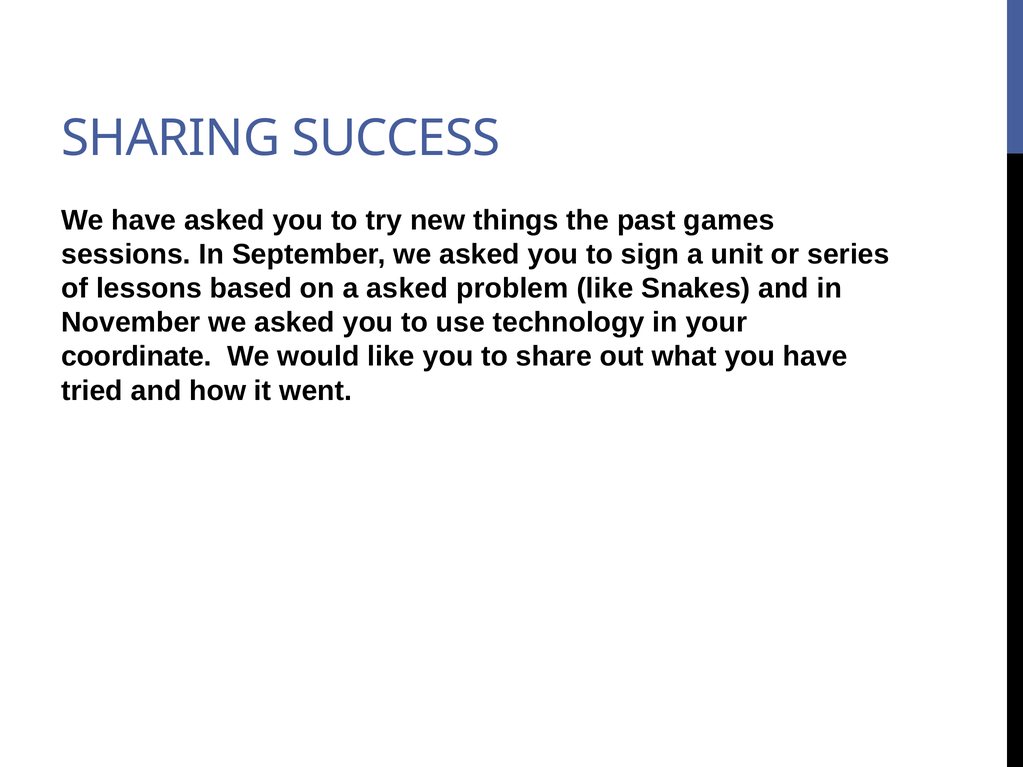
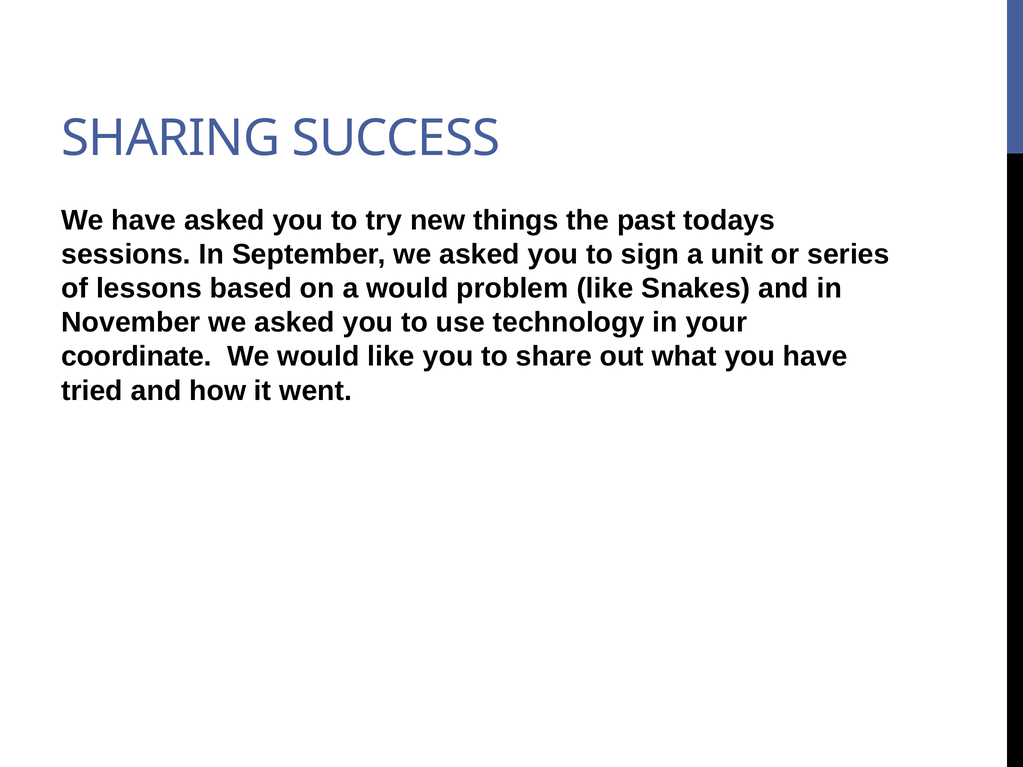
games: games -> todays (729, 220)
a asked: asked -> would (407, 288)
